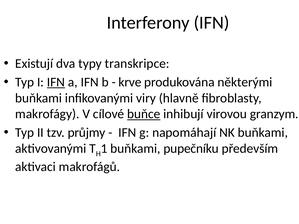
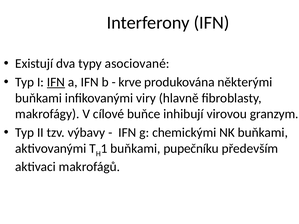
transkripce: transkripce -> asociované (137, 64)
buňce underline: present -> none (144, 114)
průjmy: průjmy -> výbavy (86, 133)
napomáhají: napomáhají -> chemickými (184, 133)
